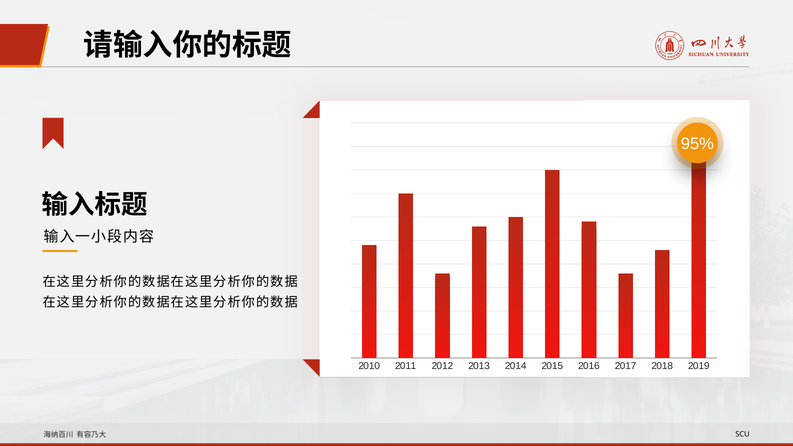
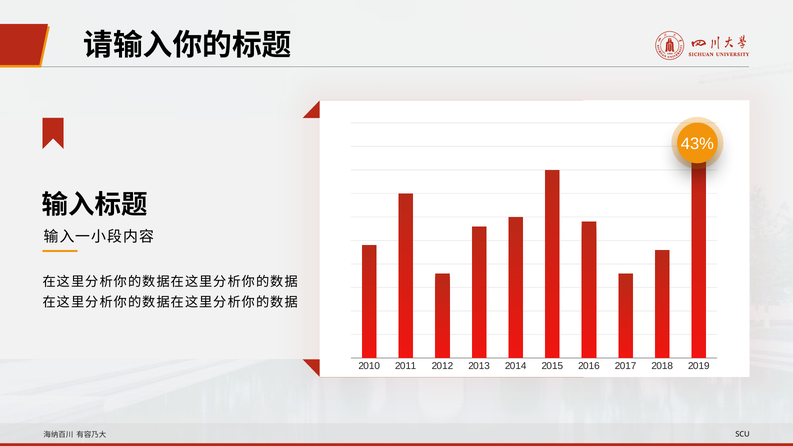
95%: 95% -> 43% (697, 144)
